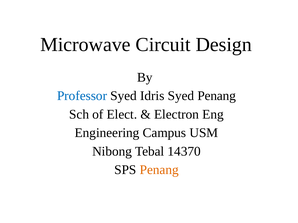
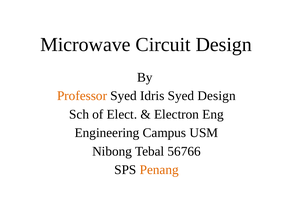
Professor colour: blue -> orange (82, 96)
Syed Penang: Penang -> Design (217, 96)
14370: 14370 -> 56766 (184, 152)
